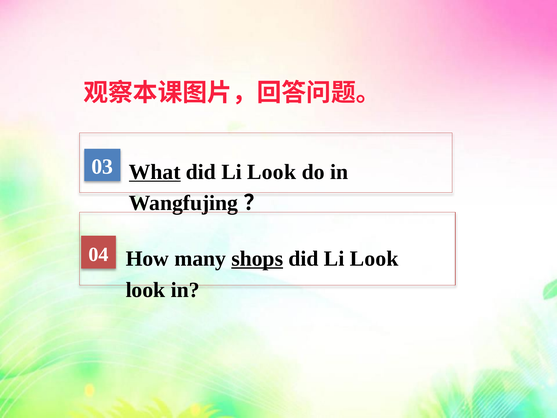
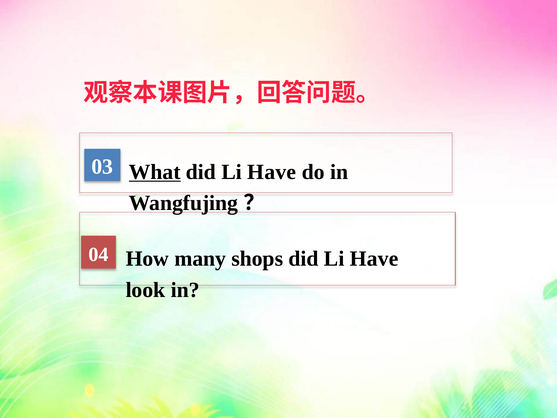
Look: Look -> Have (272, 172)
shops underline: present -> none (257, 259)
Look: Look -> Have (374, 259)
